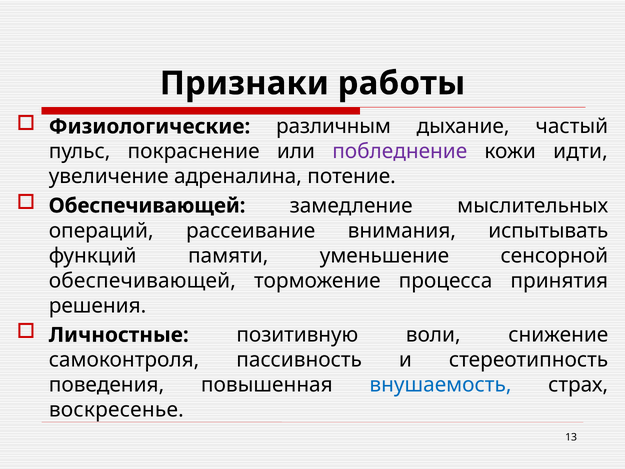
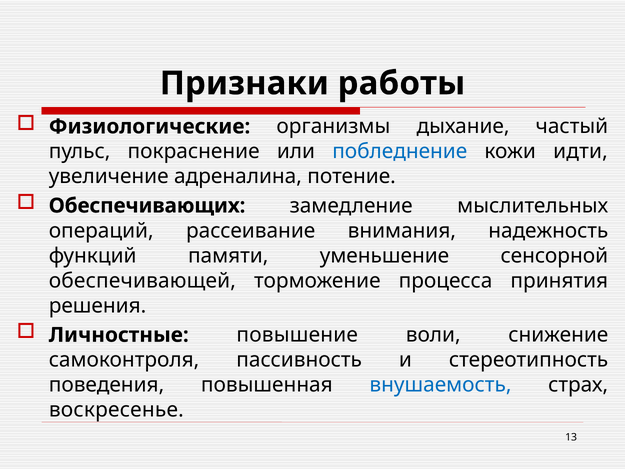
различным: различным -> организмы (333, 126)
побледнение colour: purple -> blue (400, 151)
Обеспечивающей: Обеспечивающей -> Обеспечивающих (147, 206)
испытывать: испытывать -> надежность (548, 231)
позитивную: позитивную -> повышение (297, 335)
